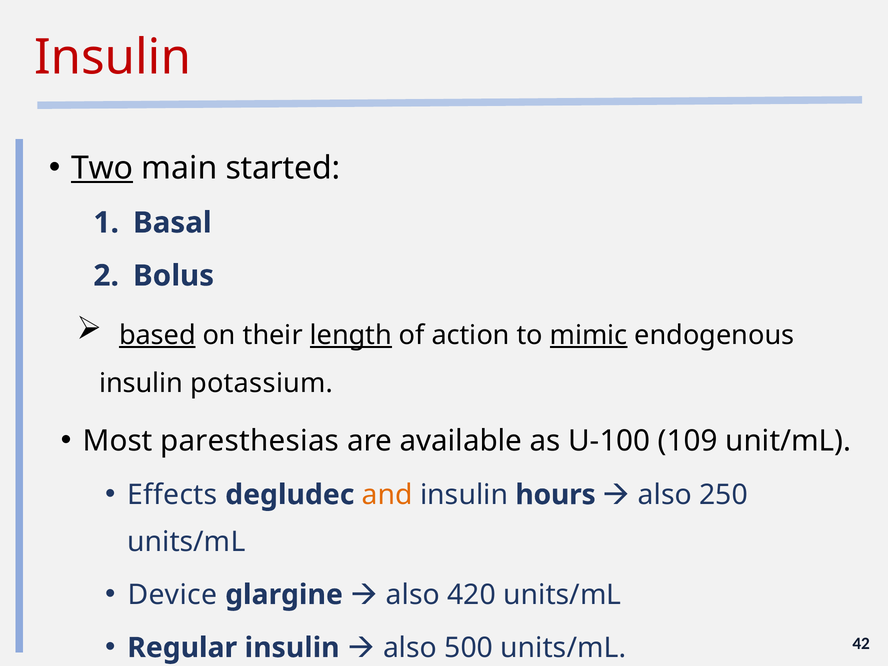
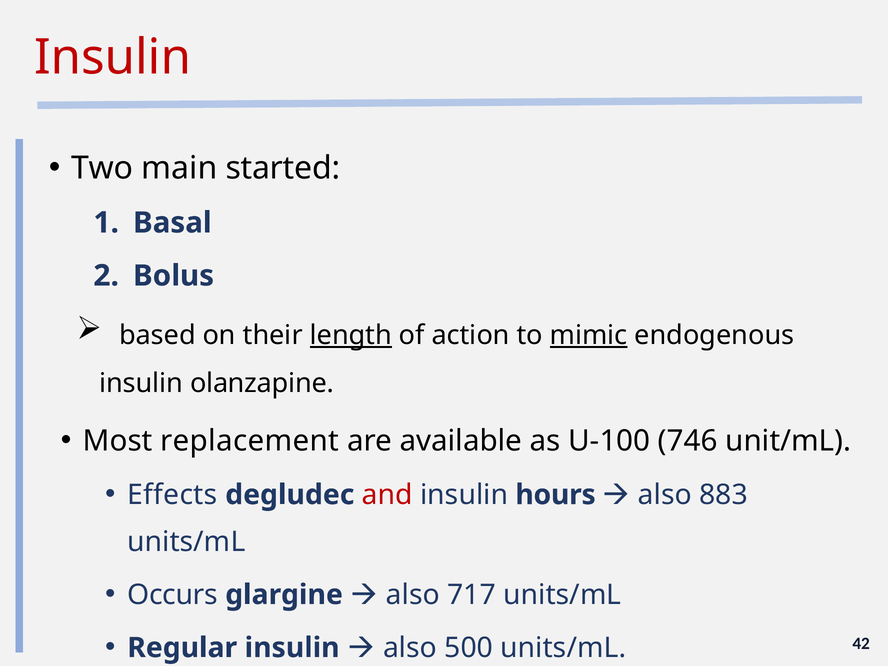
Two underline: present -> none (102, 168)
based underline: present -> none (157, 335)
potassium: potassium -> olanzapine (262, 383)
paresthesias: paresthesias -> replacement (250, 441)
109: 109 -> 746 (688, 441)
and colour: orange -> red (387, 495)
250: 250 -> 883 (724, 495)
Device: Device -> Occurs (173, 595)
420: 420 -> 717 (472, 595)
